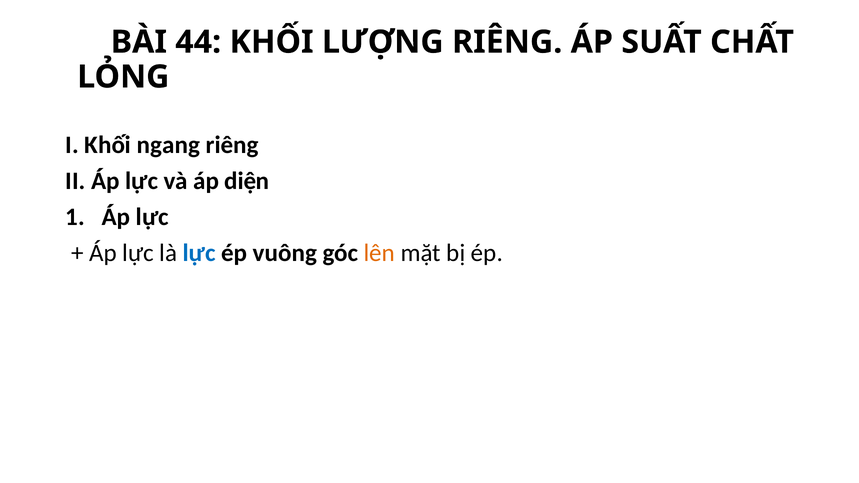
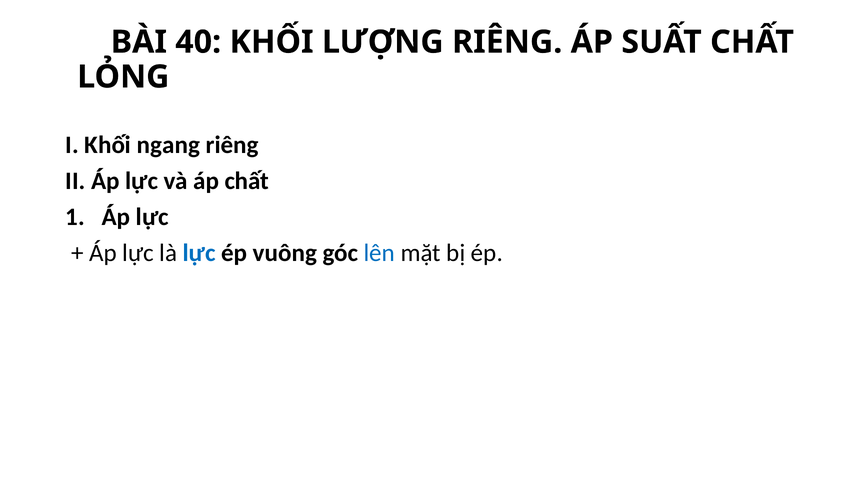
44: 44 -> 40 (198, 42)
áp diện: diện -> chất (247, 181)
lên colour: orange -> blue (379, 253)
